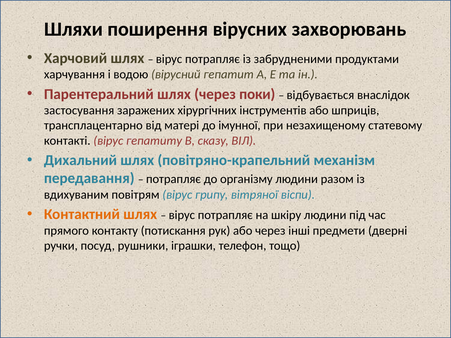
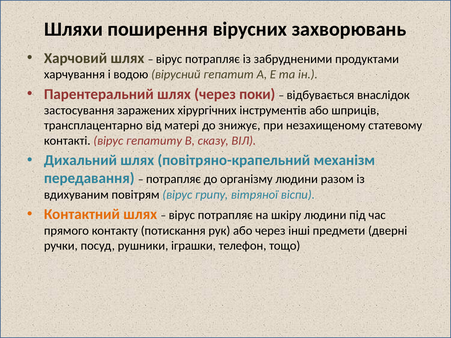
імунної: імунної -> знижує (239, 126)
